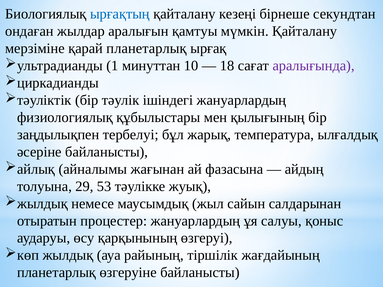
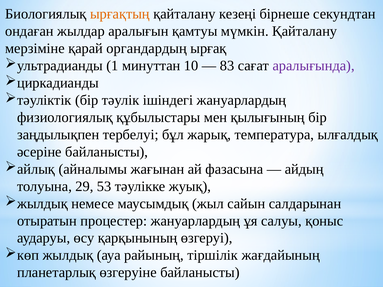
ырғақтың colour: blue -> orange (120, 14)
қарай планетарлық: планетарлық -> органдардың (147, 48)
18: 18 -> 83 (227, 66)
